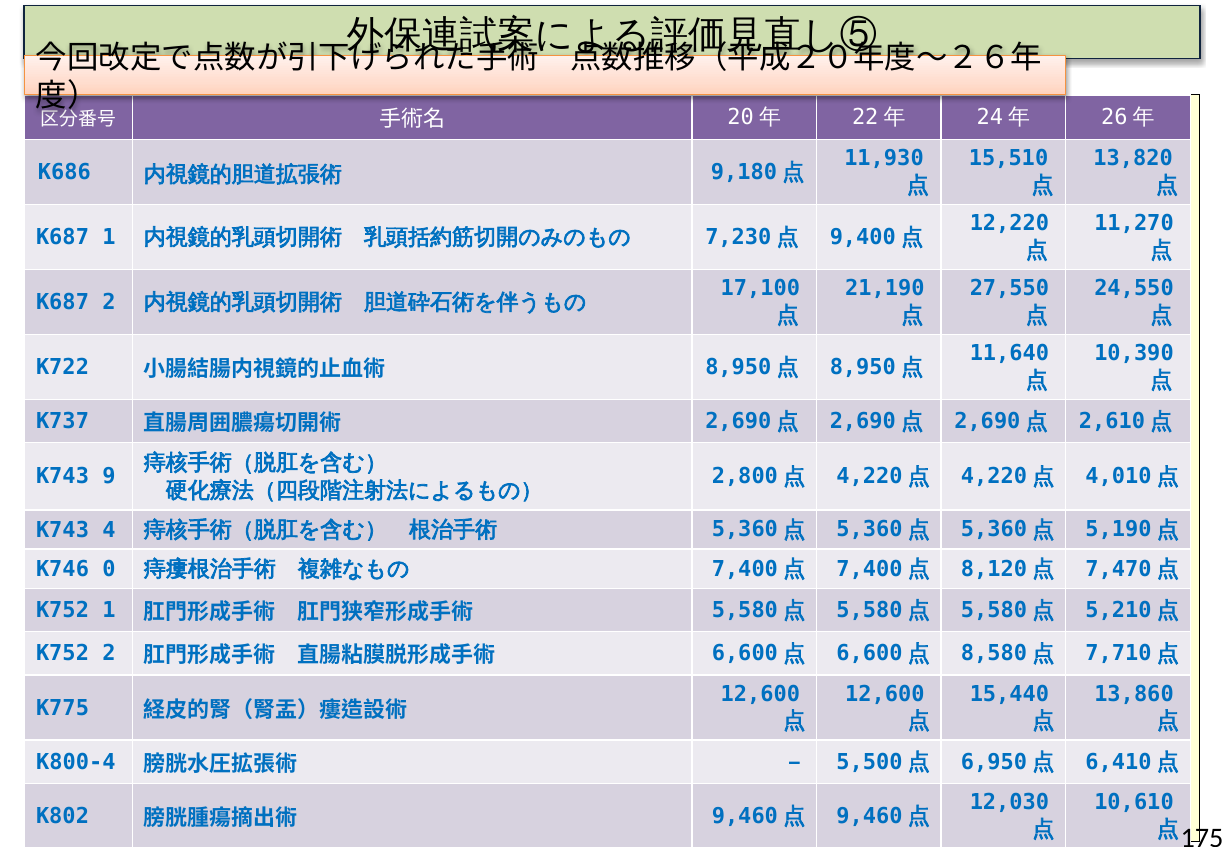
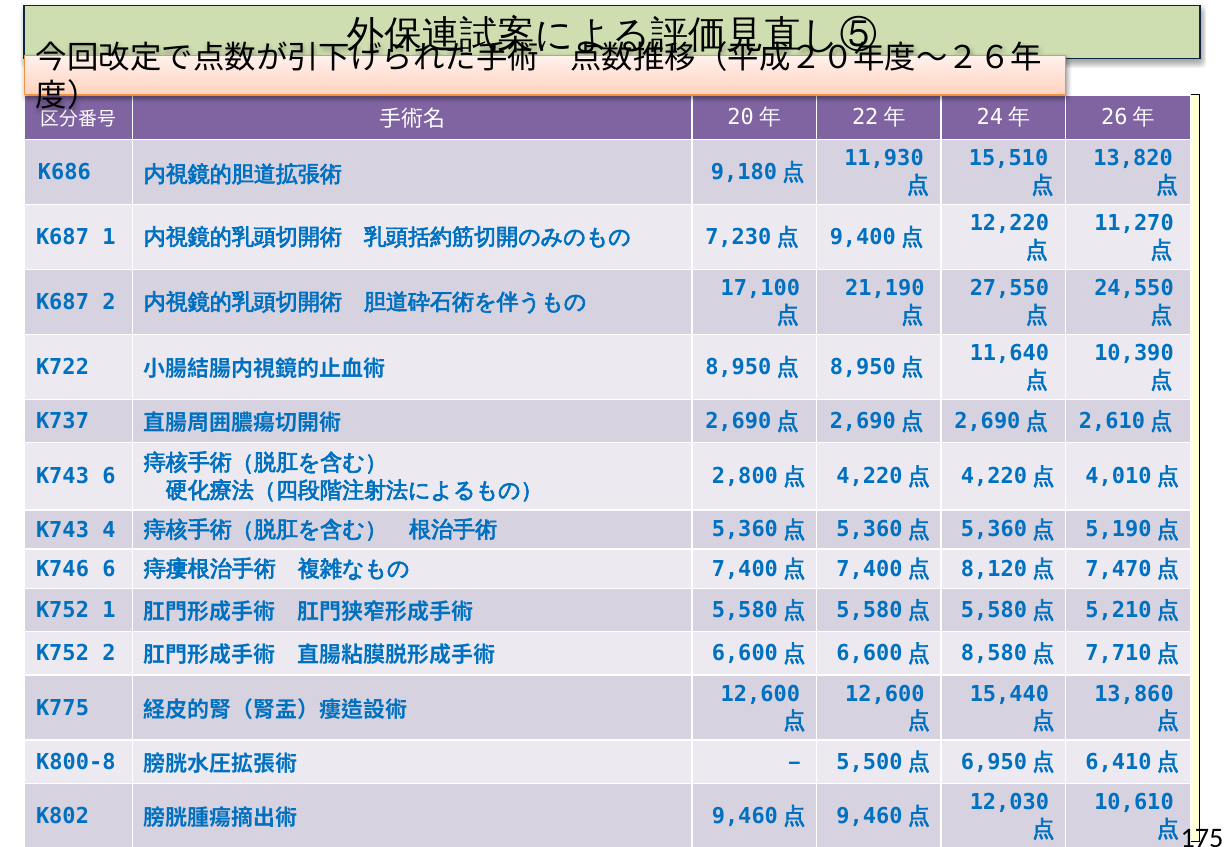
K743 9: 9 -> 6 (109, 477)
K746 0: 0 -> 6 (109, 569)
K800-4: K800-4 -> K800-8 (76, 762)
